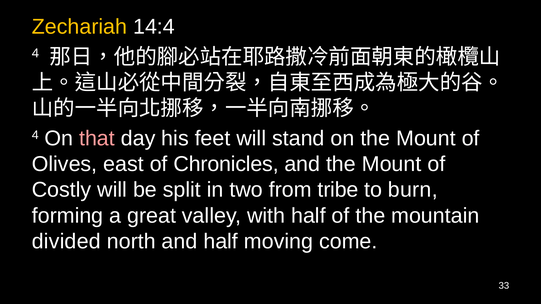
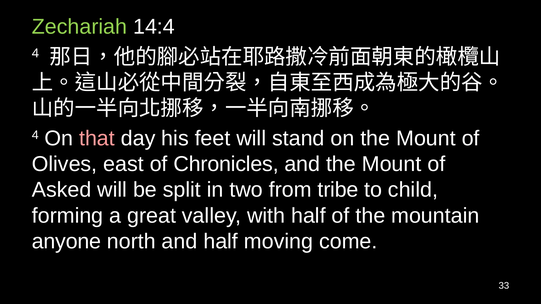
Zechariah colour: yellow -> light green (79, 27)
Costly: Costly -> Asked (62, 190)
burn: burn -> child (413, 190)
divided: divided -> anyone (66, 242)
